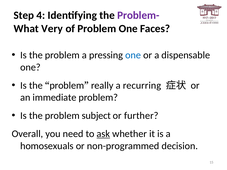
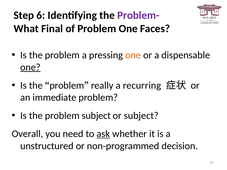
4: 4 -> 6 (41, 15)
Very: Very -> Final (52, 29)
one colour: blue -> orange (133, 55)
one underline: none -> present (30, 67)
or further: further -> subject (141, 116)
homosexuals: homosexuals -> unstructured (47, 146)
